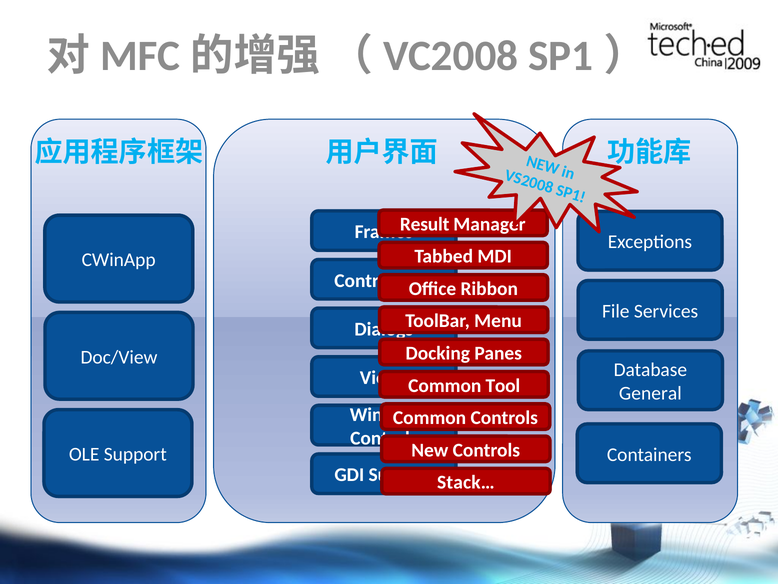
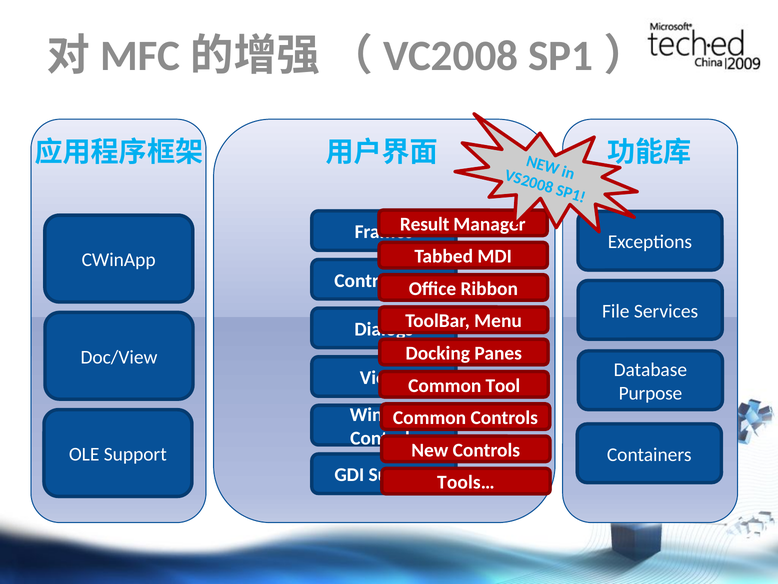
General: General -> Purpose (650, 393)
Stack…: Stack… -> Tools… (466, 482)
